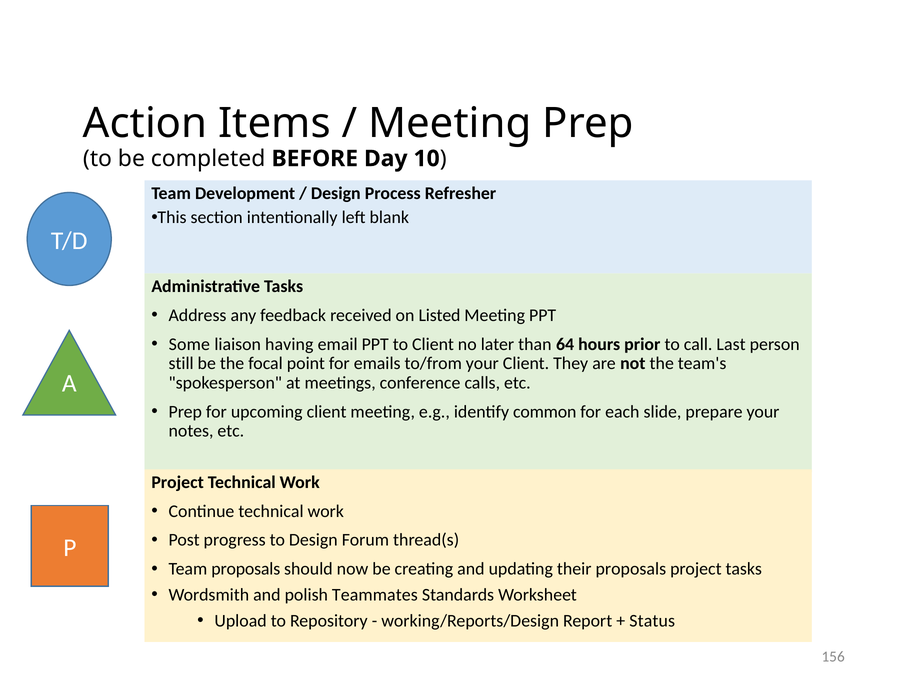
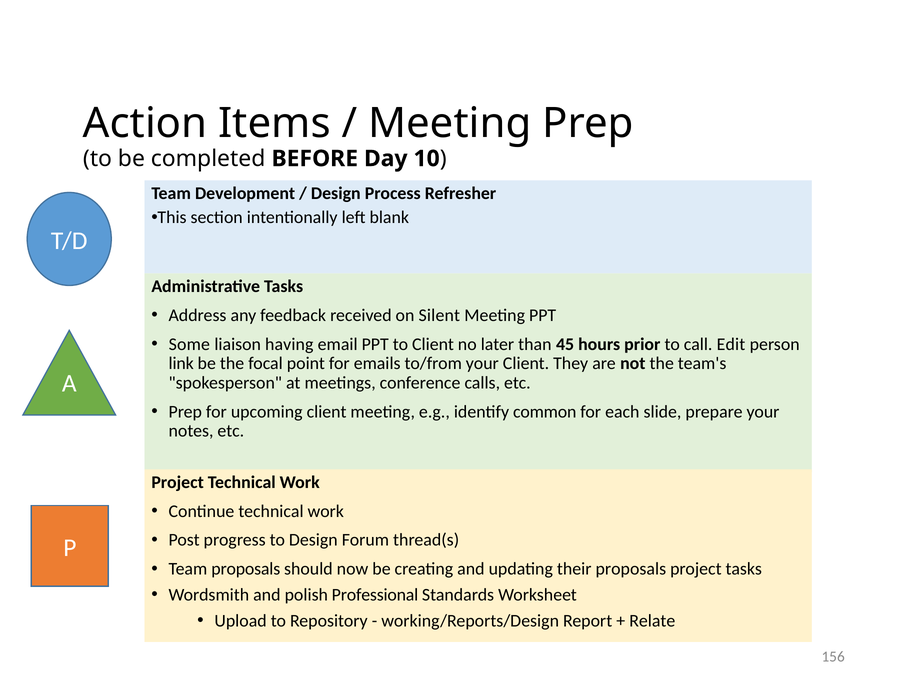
Listed: Listed -> Silent (439, 315)
64: 64 -> 45 (565, 344)
Last: Last -> Edit (731, 344)
still: still -> link (181, 363)
Teammates: Teammates -> Professional (375, 595)
Status: Status -> Relate (652, 620)
